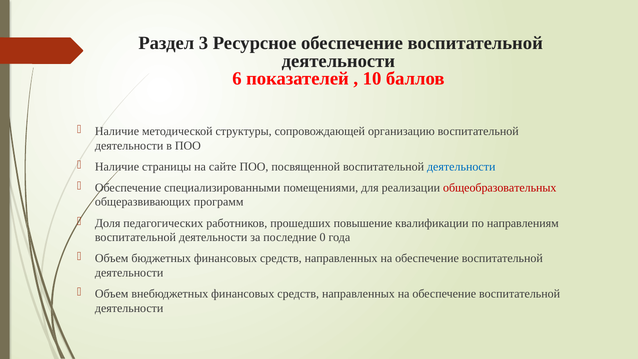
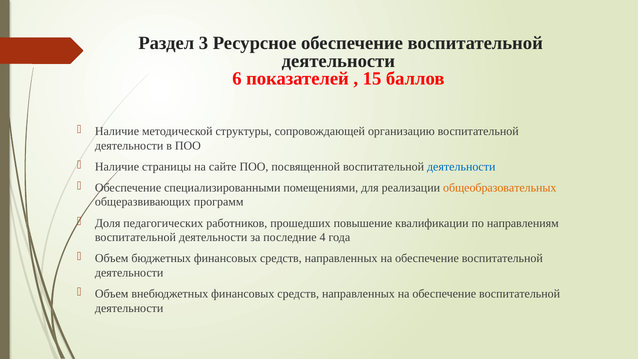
10: 10 -> 15 (372, 79)
общеобразовательных colour: red -> orange (500, 188)
0: 0 -> 4 (323, 237)
